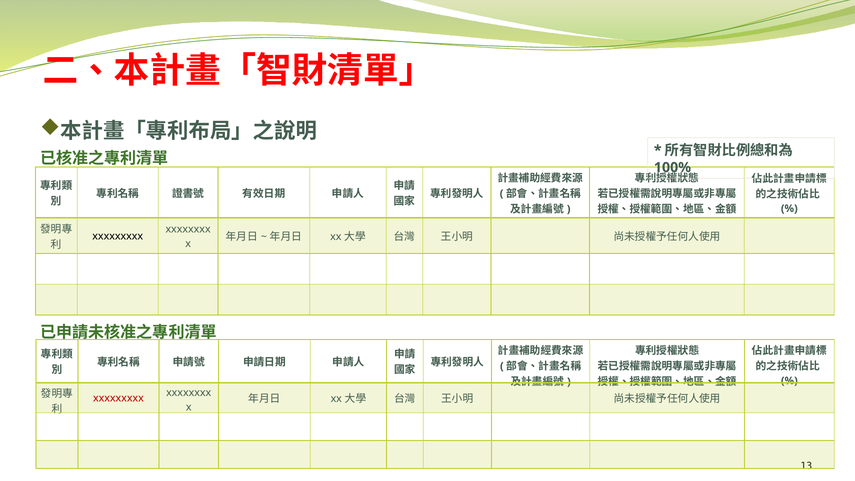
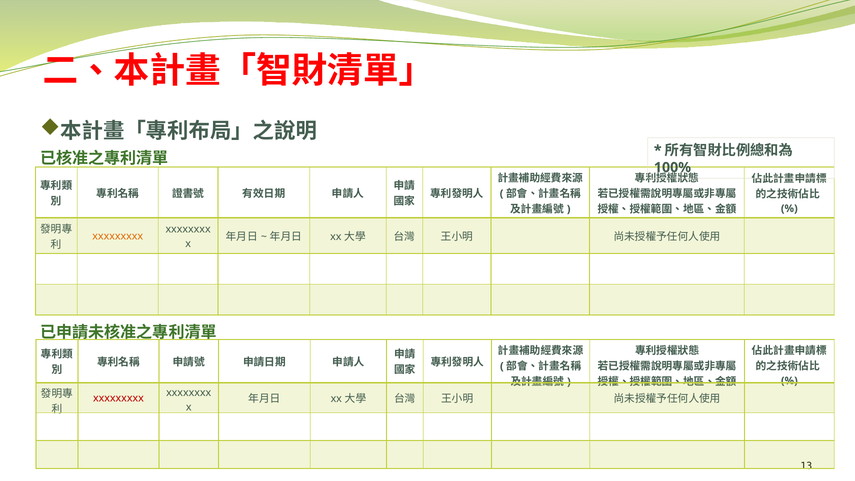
xxxxxxxxx colour: black -> orange (118, 236)
